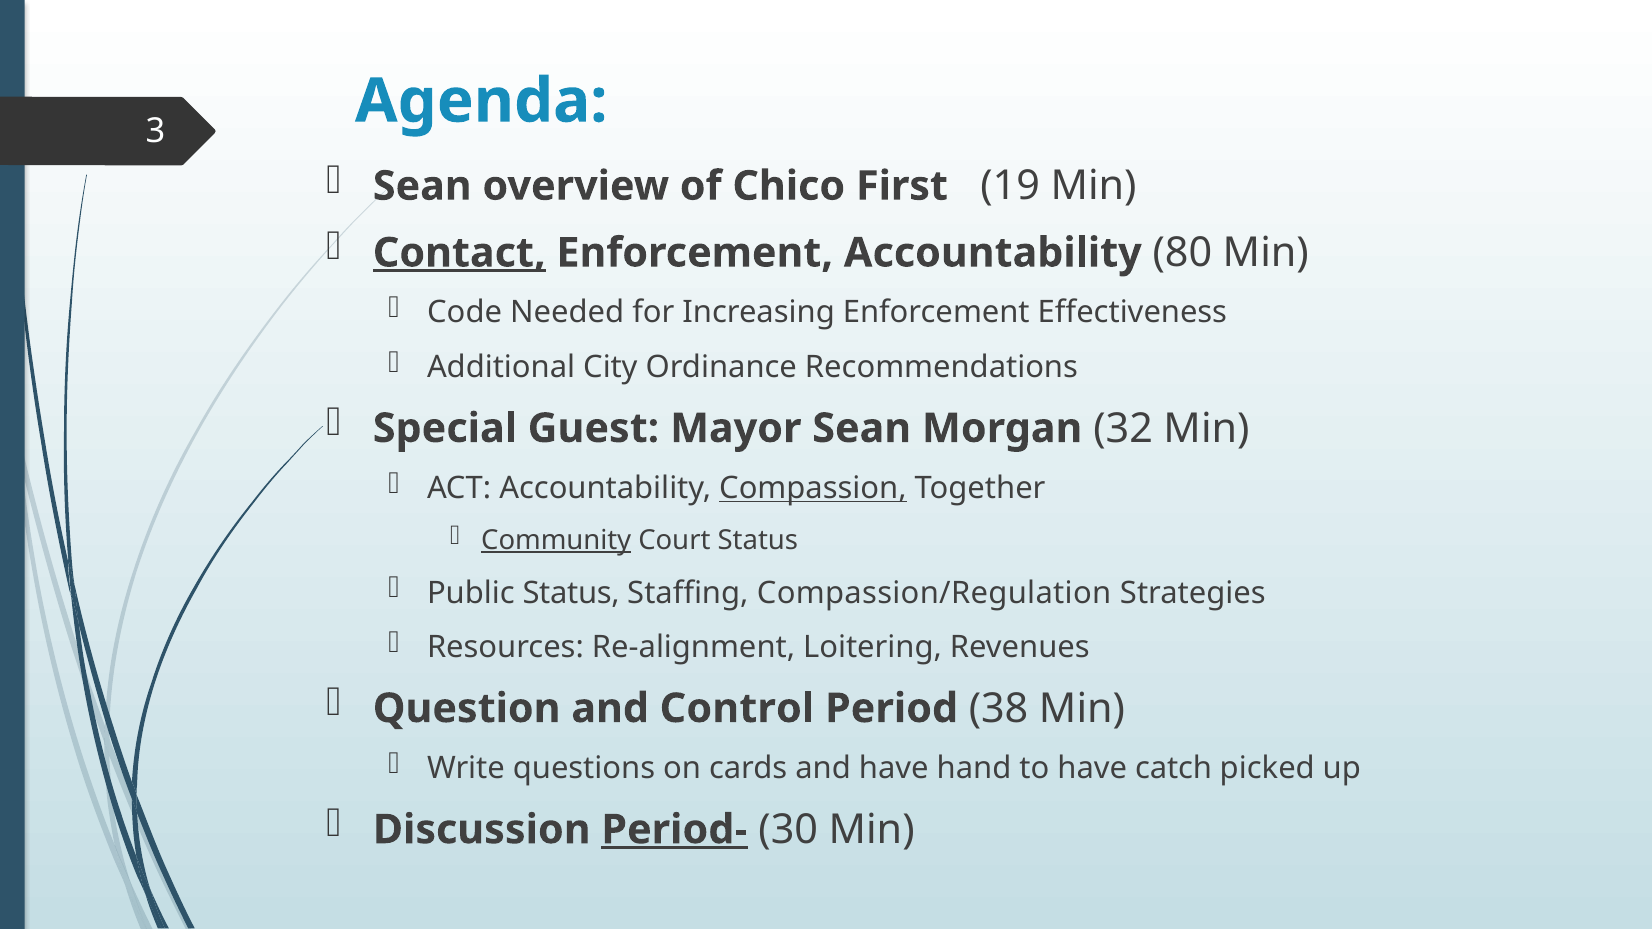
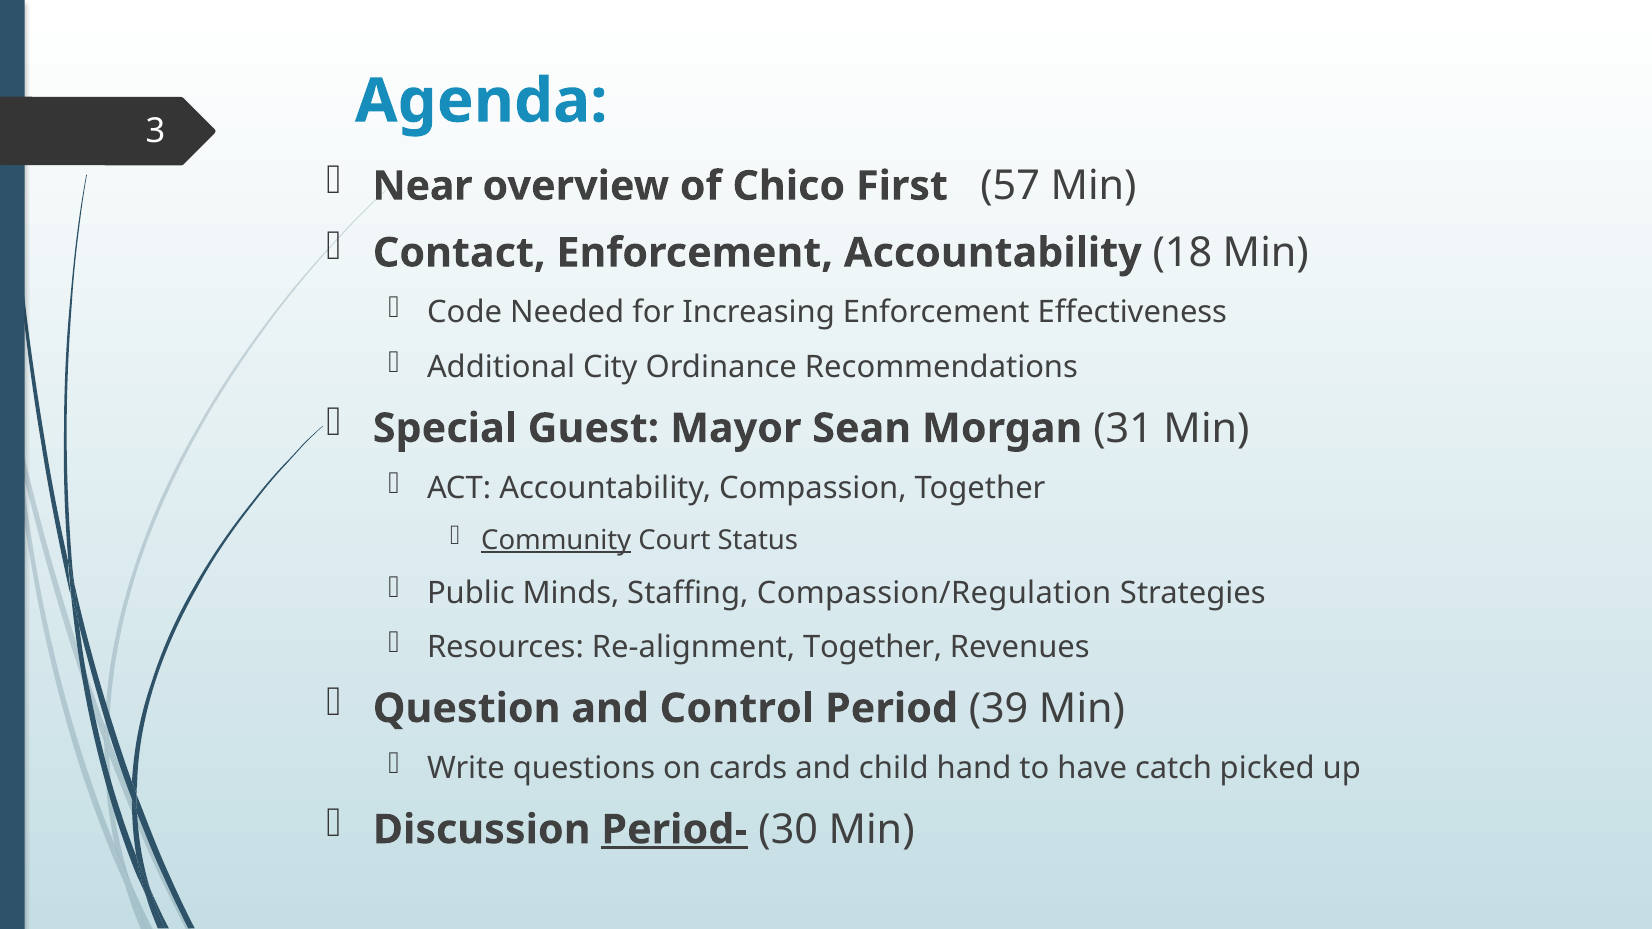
Sean: Sean -> Near (422, 186)
19: 19 -> 57 (1010, 186)
Contact underline: present -> none (459, 253)
80: 80 -> 18 (1182, 253)
32: 32 -> 31 (1123, 428)
Compassion underline: present -> none (813, 488)
Public Status: Status -> Minds (571, 593)
Re-alignment Loitering: Loitering -> Together (873, 647)
38: 38 -> 39 (999, 709)
and have: have -> child (894, 769)
